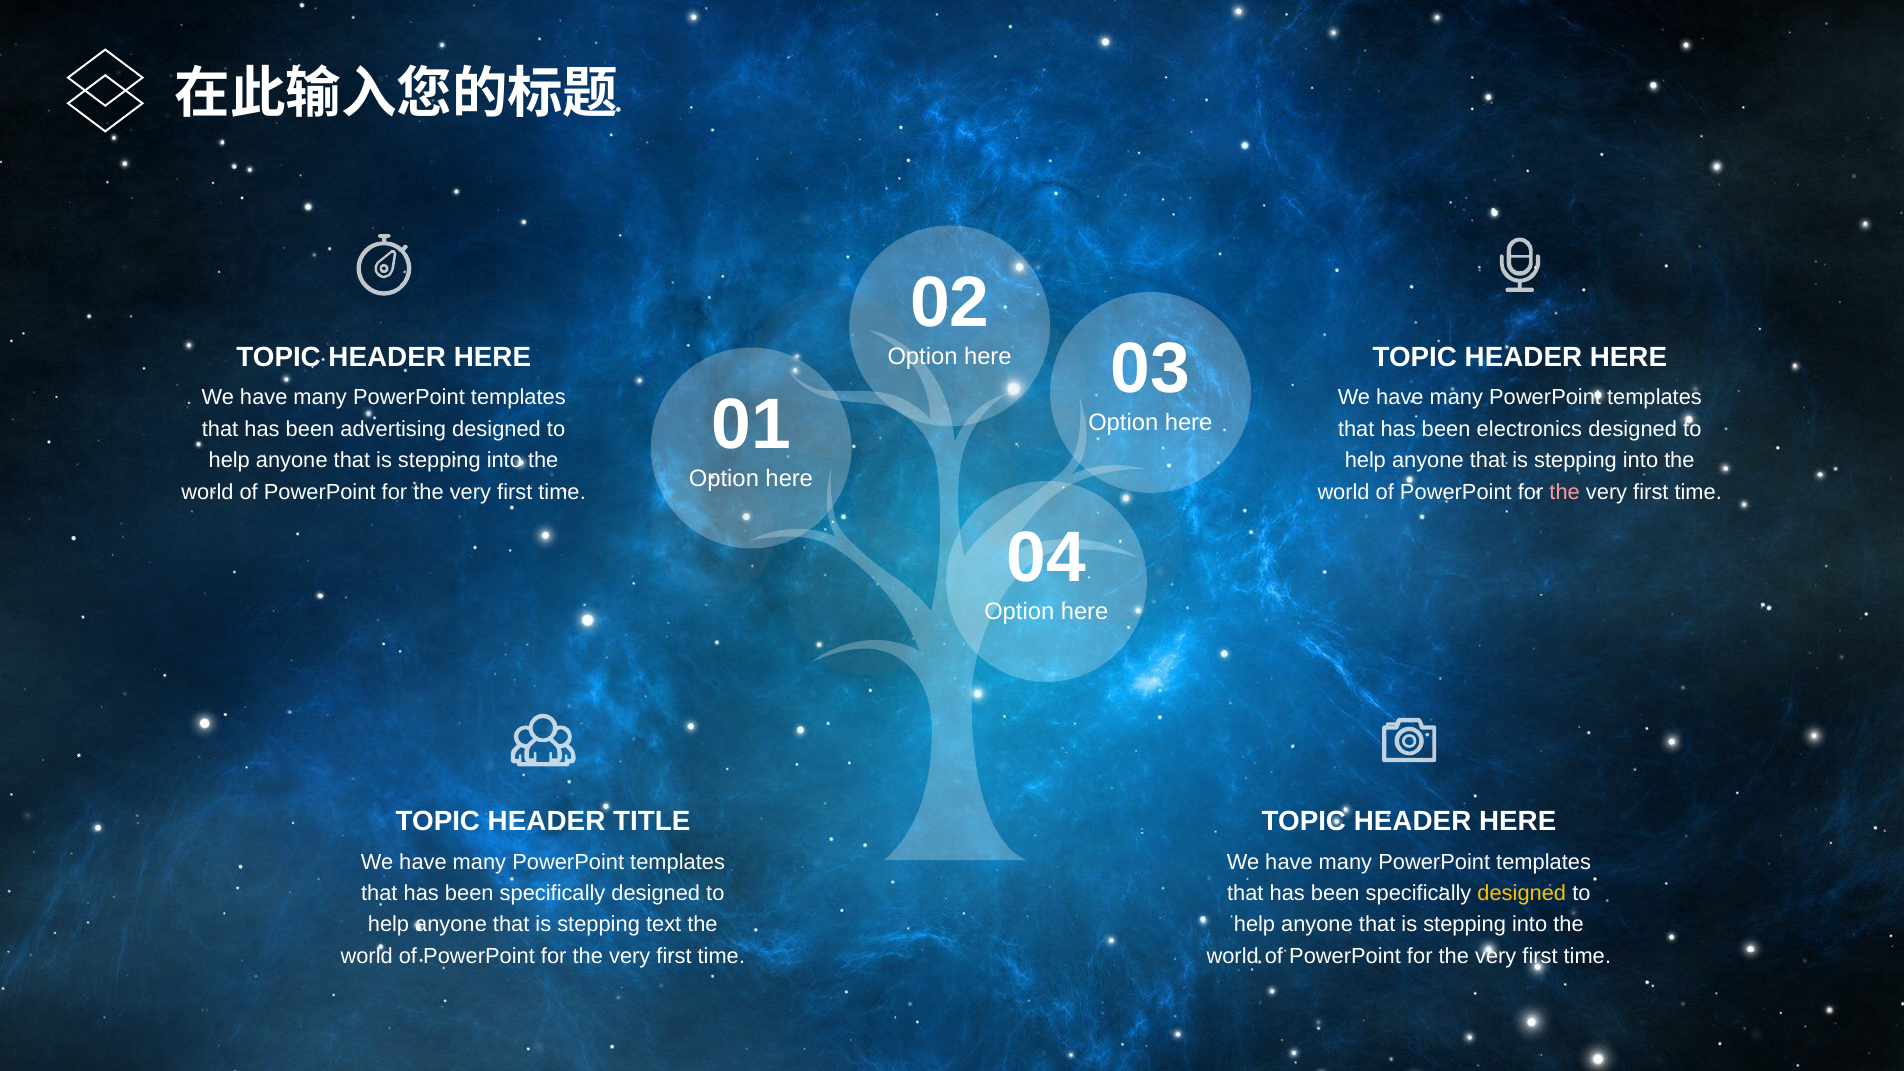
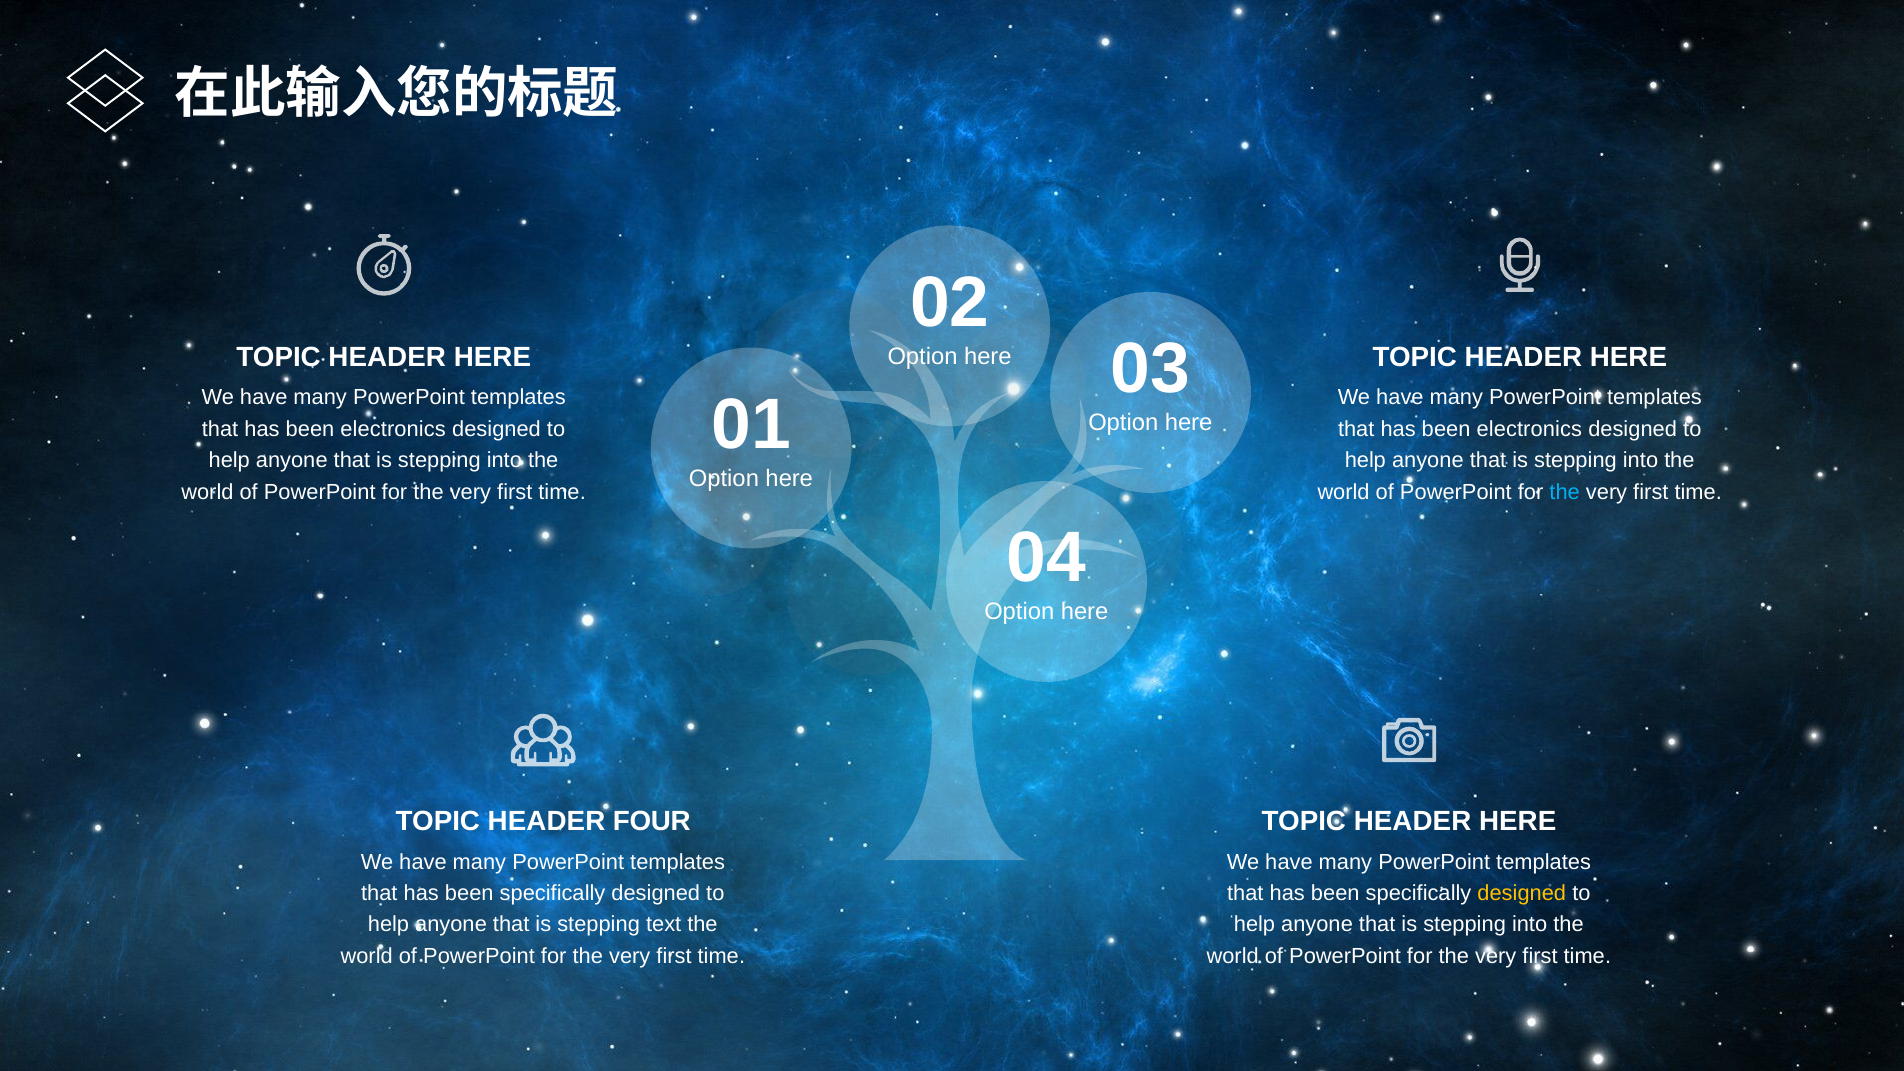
advertising: advertising -> electronics (393, 429)
the colour: pink -> light blue (1565, 492)
TITLE: TITLE -> FOUR (652, 821)
